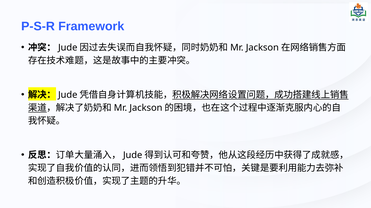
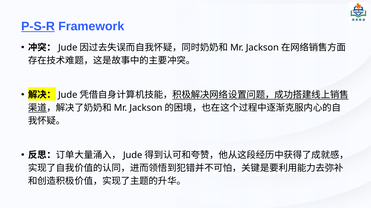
P-S-R underline: none -> present (38, 26)
